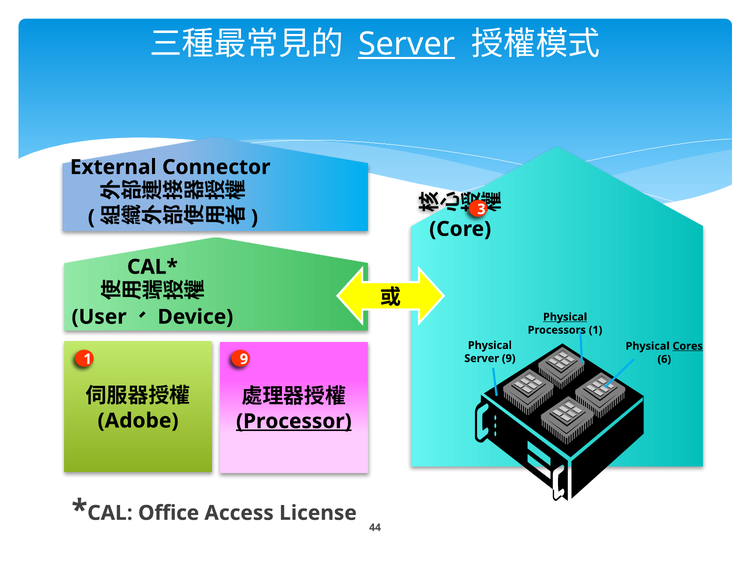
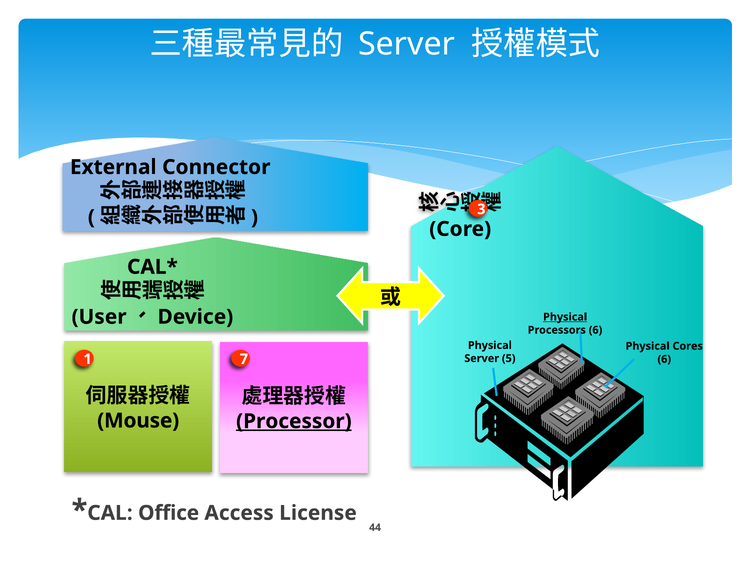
Server underline: present -> none (407, 44)
Processors 1: 1 -> 6 (596, 330)
Cores underline: present -> none (688, 346)
Server 9: 9 -> 5 (509, 359)
1 9: 9 -> 7 (244, 359)
Adobe: Adobe -> Mouse (138, 421)
